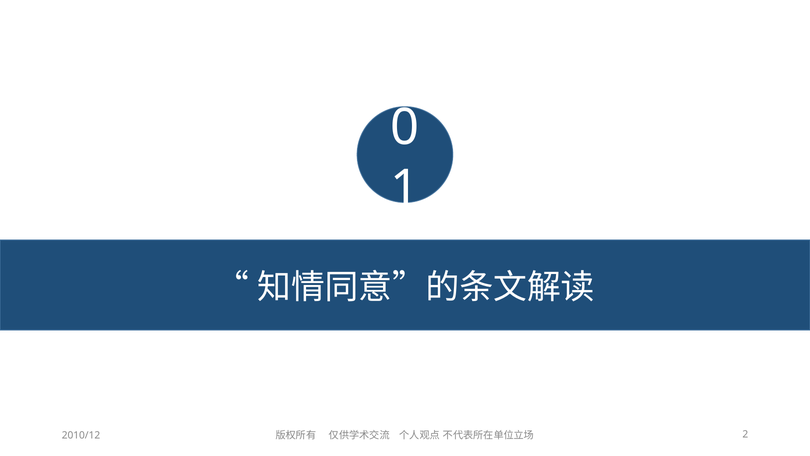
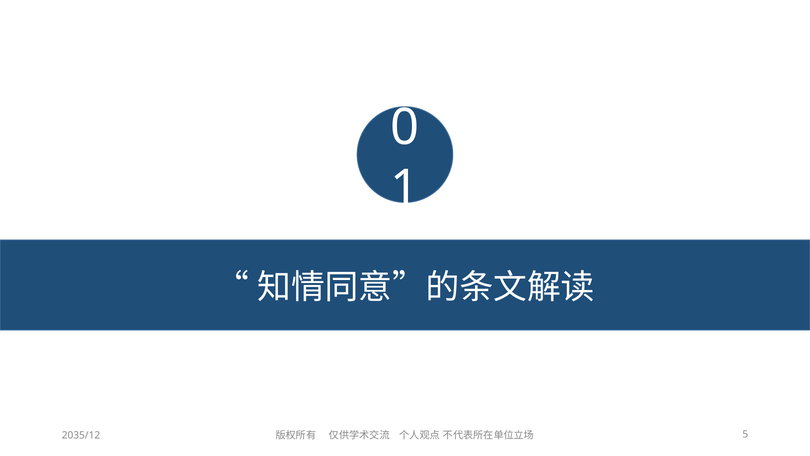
2: 2 -> 5 (745, 434)
2010/12: 2010/12 -> 2035/12 (81, 435)
